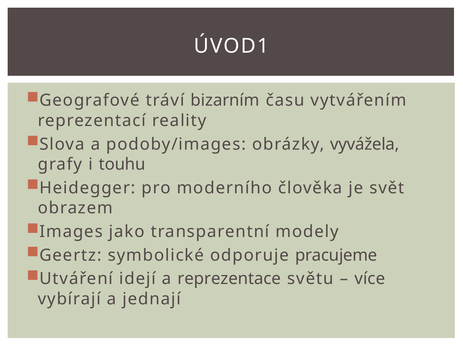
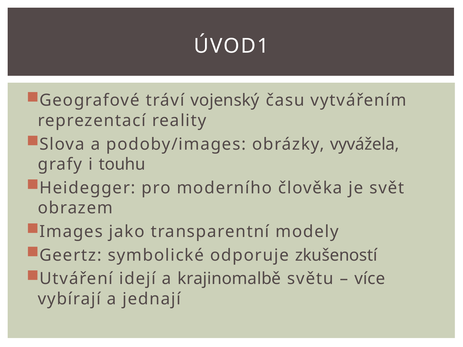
bizarním: bizarním -> vojenský (225, 101)
pracujeme: pracujeme -> zkušeností (336, 255)
reprezentace: reprezentace -> krajinomalbě (229, 279)
